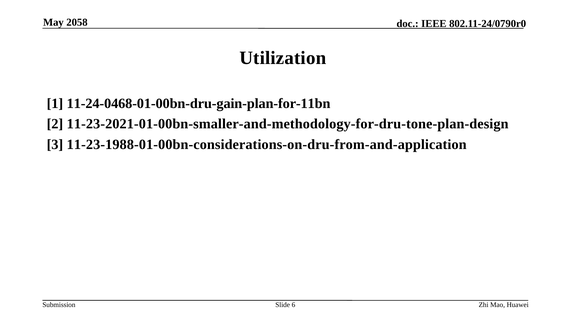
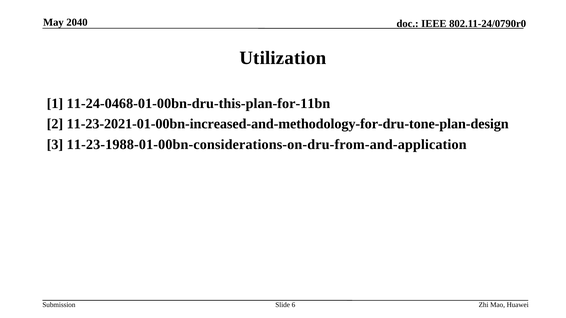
2058: 2058 -> 2040 (77, 23)
11-24-0468-01-00bn-dru-gain-plan-for-11bn: 11-24-0468-01-00bn-dru-gain-plan-for-11bn -> 11-24-0468-01-00bn-dru-this-plan-for-11bn (199, 104)
11-23-2021-01-00bn-smaller-and-methodology-for-dru-tone-plan-design: 11-23-2021-01-00bn-smaller-and-methodology-for-dru-tone-plan-design -> 11-23-2021-01-00bn-increased-and-methodology-for-dru-tone-plan-design (288, 124)
